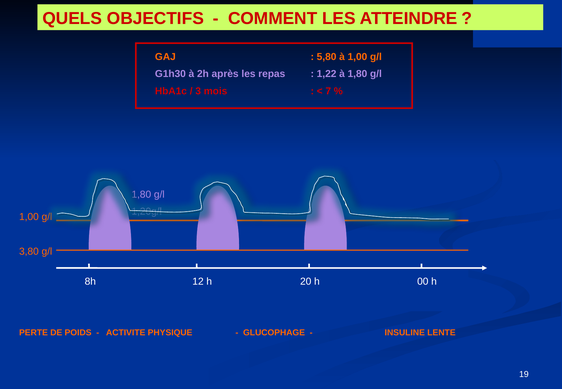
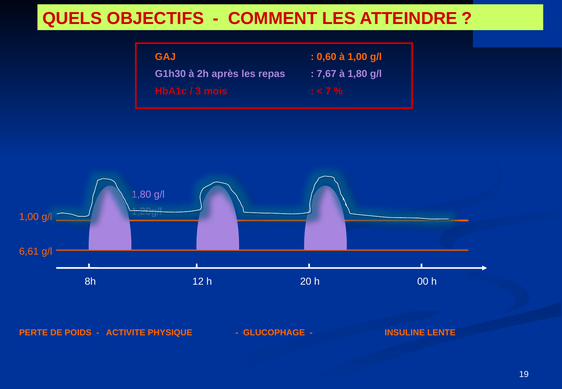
5,80: 5,80 -> 0,60 (327, 57)
1,22: 1,22 -> 7,67 (327, 74)
3,80: 3,80 -> 6,61 (29, 251)
